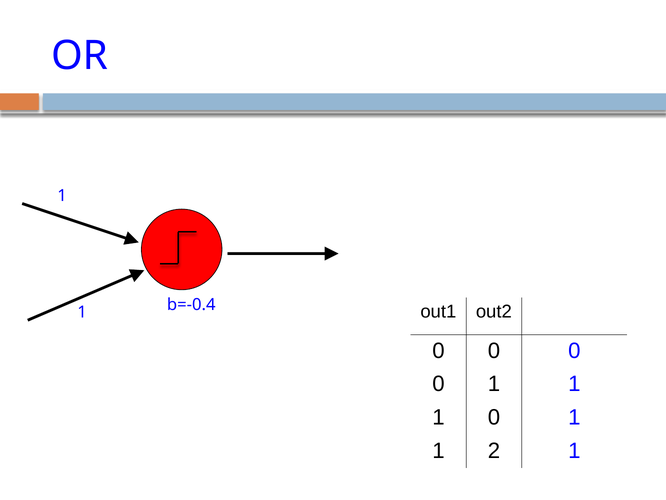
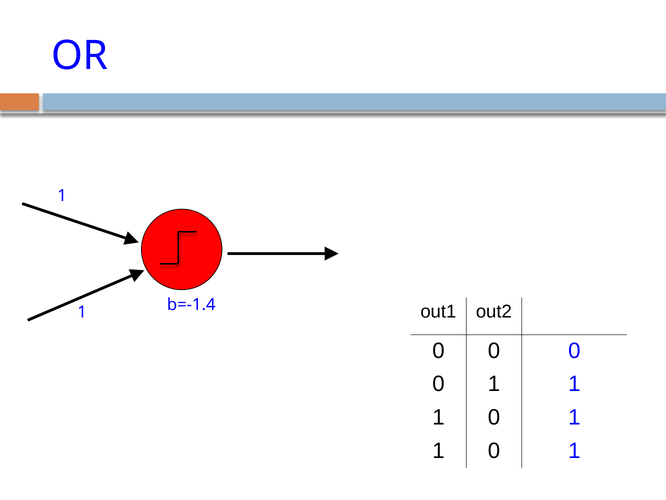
b=-0.4: b=-0.4 -> b=-1.4 (191, 304)
2: 2 -> 0 (494, 450)
